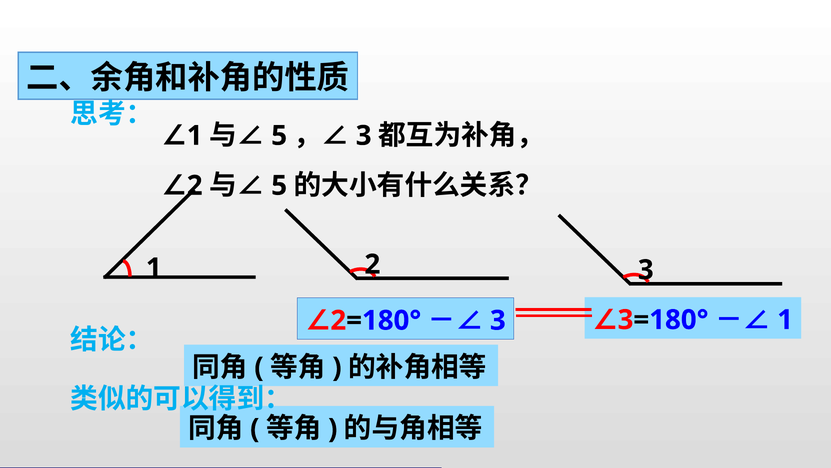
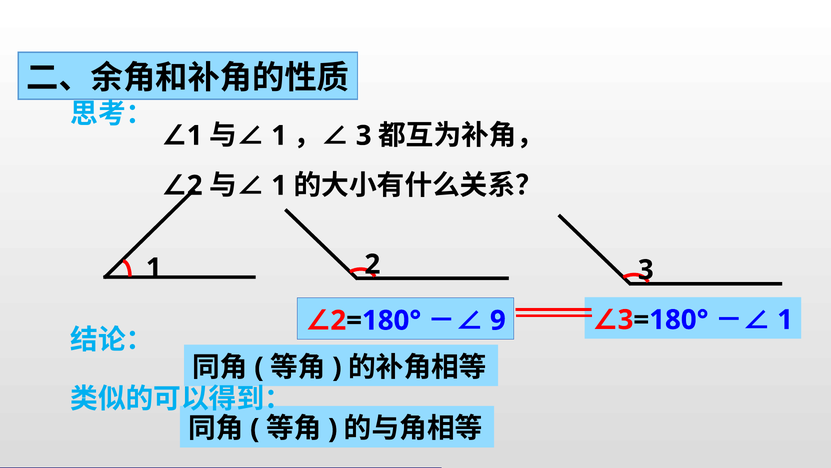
5: 5 -> 1 (279, 136)
5: 5 -> 1 (279, 185)
3: 3 -> 9 (498, 320)
